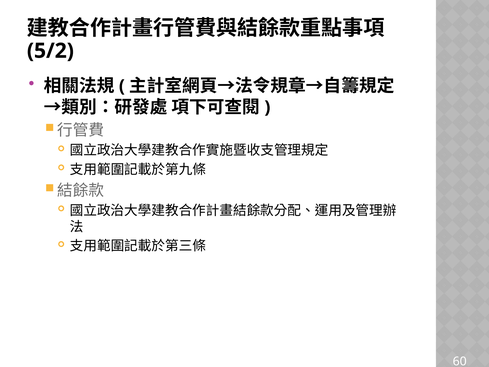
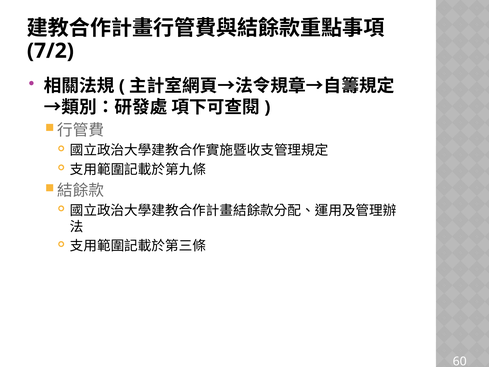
5/2: 5/2 -> 7/2 (50, 51)
